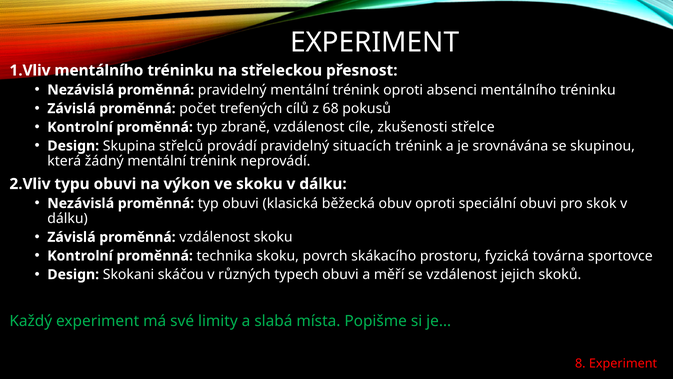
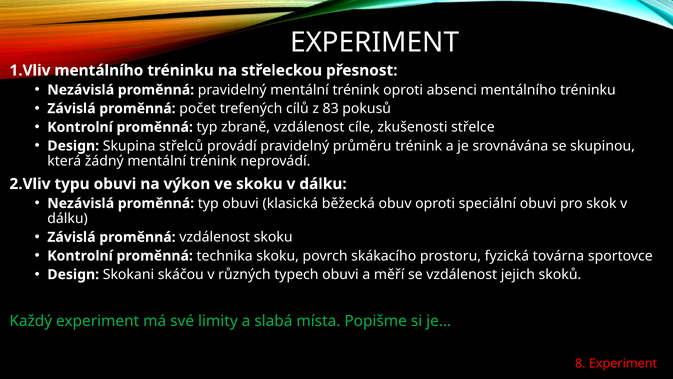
68: 68 -> 83 (331, 108)
situacích: situacích -> průměru (362, 146)
